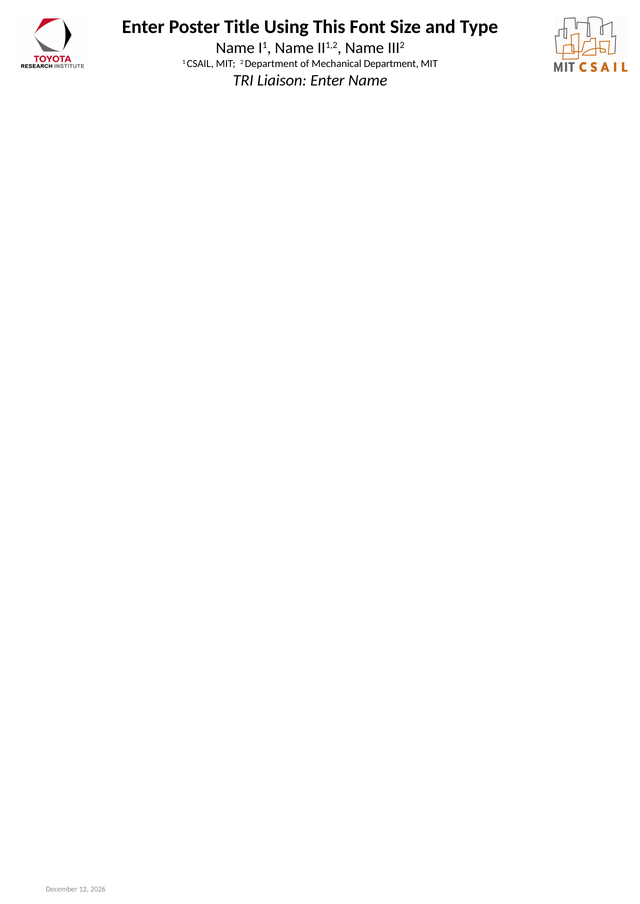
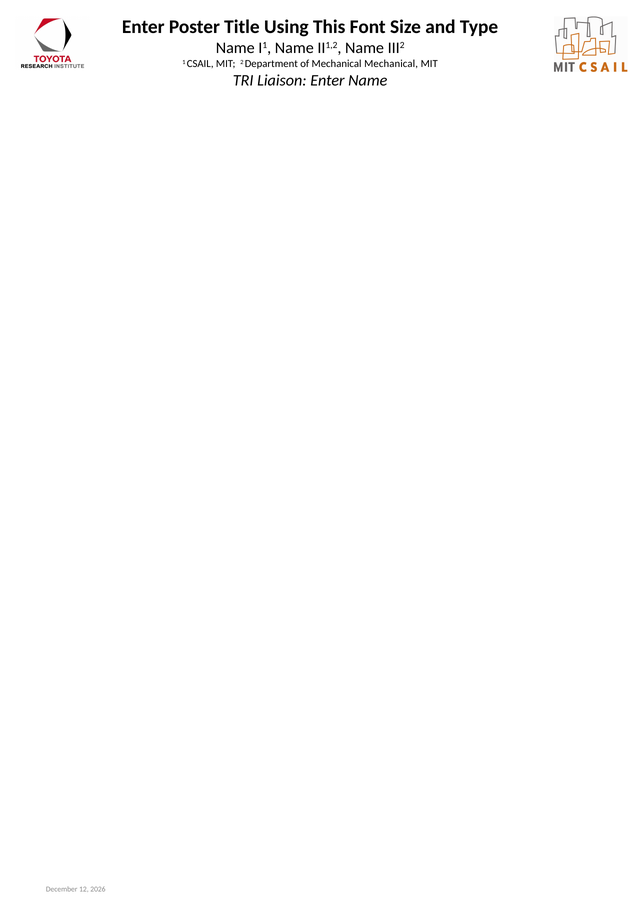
Mechanical Department: Department -> Mechanical (391, 64)
